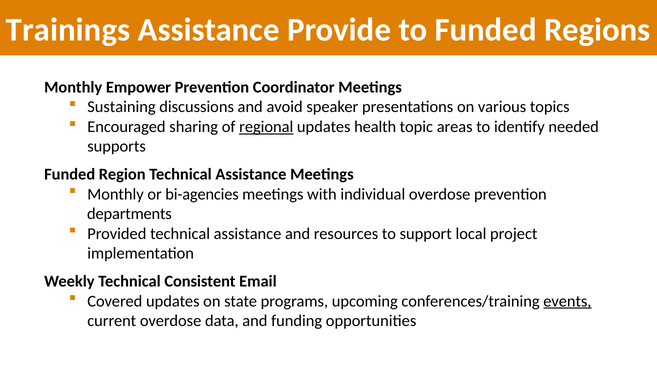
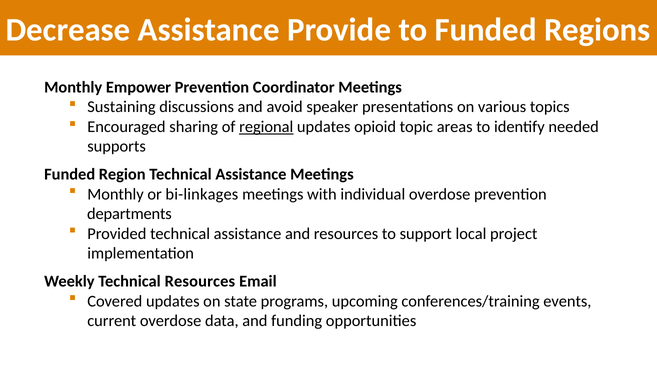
Trainings: Trainings -> Decrease (68, 30)
health: health -> opioid (375, 127)
bi-agencies: bi-agencies -> bi-linkages (202, 194)
Technical Consistent: Consistent -> Resources (200, 281)
events underline: present -> none (567, 301)
